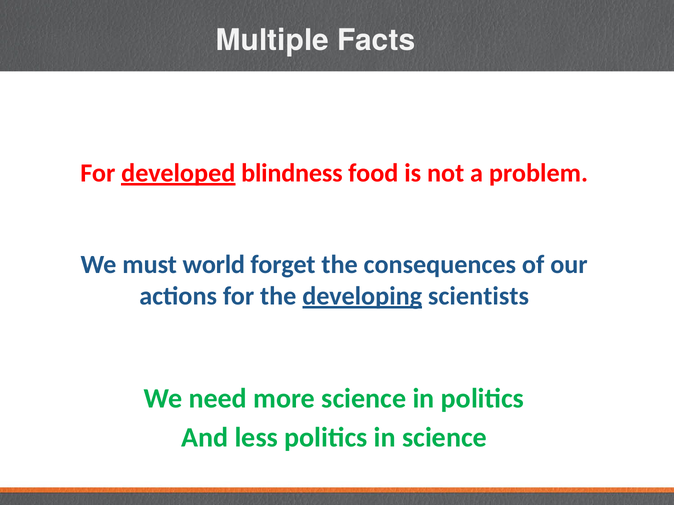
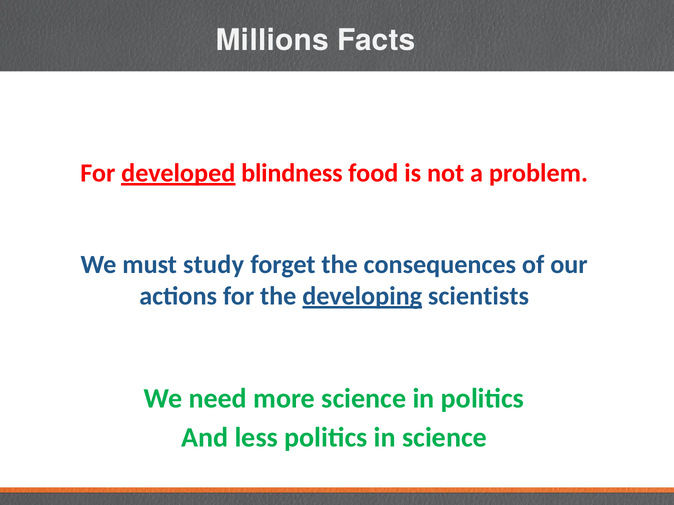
Multiple: Multiple -> Millions (272, 40)
world: world -> study (214, 265)
